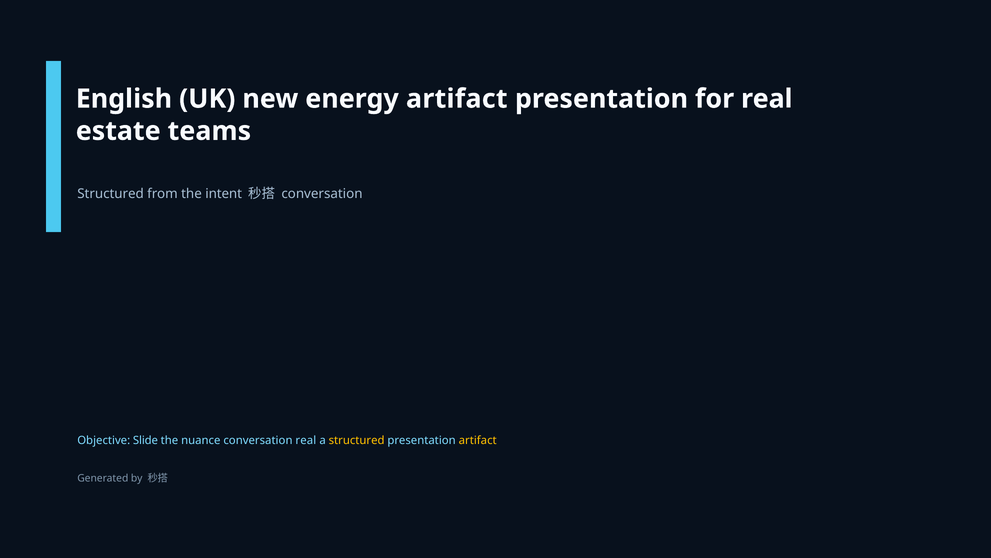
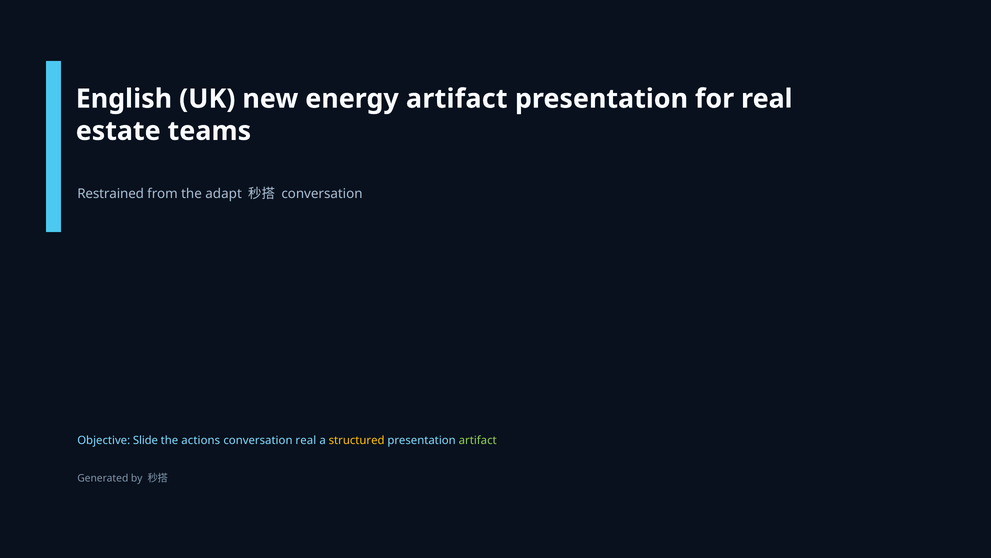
Structured: Structured -> Restrained (111, 193)
intent: intent -> adapt (224, 193)
nuance: nuance -> actions (201, 440)
artifact colour: yellow -> light green (478, 440)
